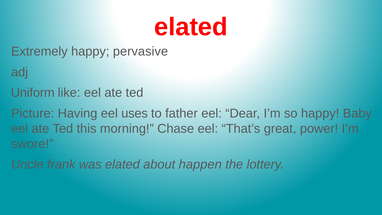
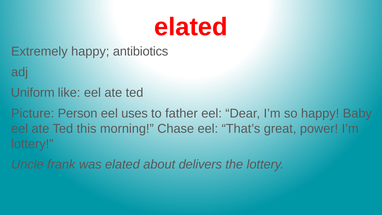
pervasive: pervasive -> antibiotics (141, 51)
Having: Having -> Person (78, 113)
swore: swore -> lottery (32, 144)
happen: happen -> delivers (200, 164)
